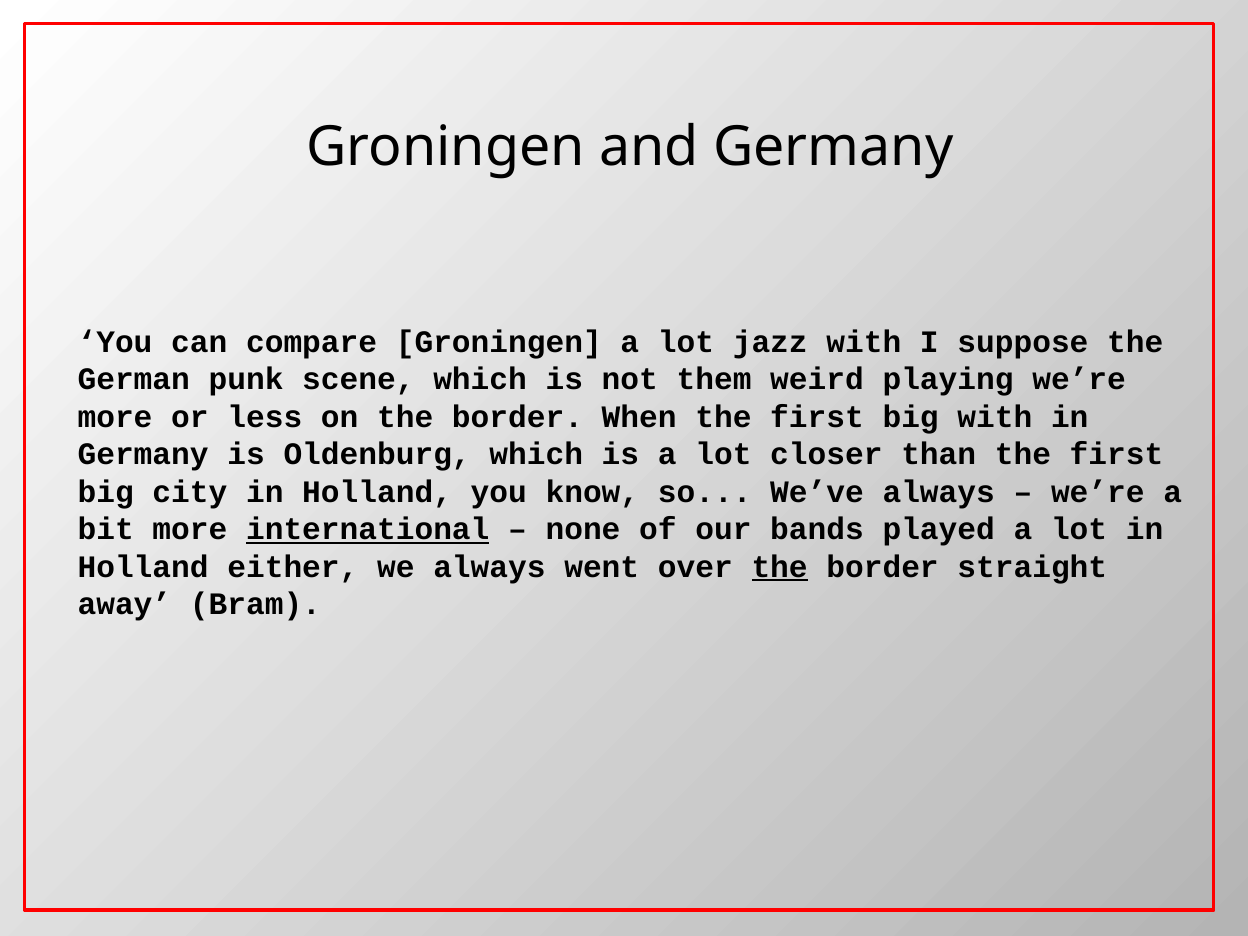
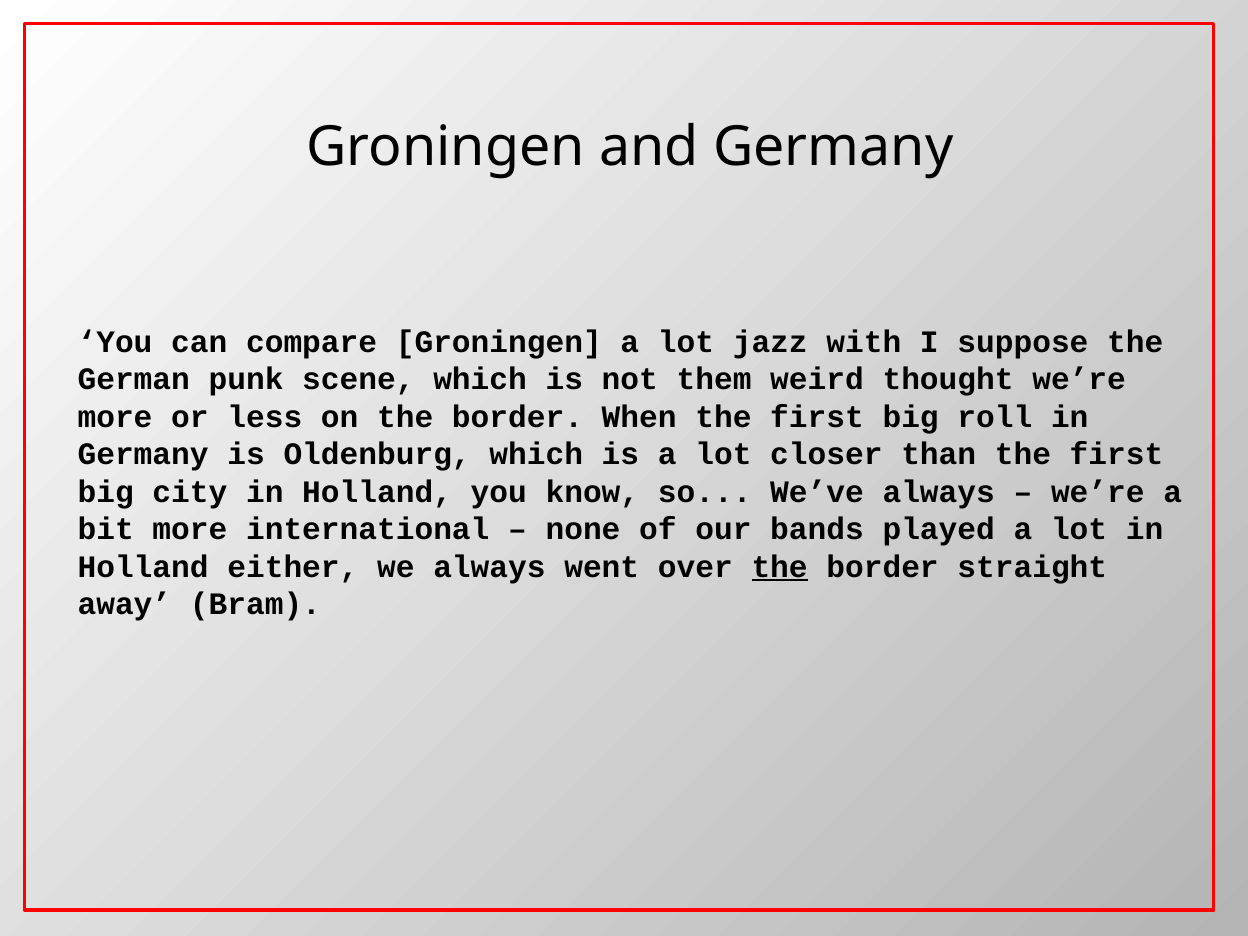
playing: playing -> thought (948, 380)
big with: with -> roll (995, 417)
international underline: present -> none (368, 529)
